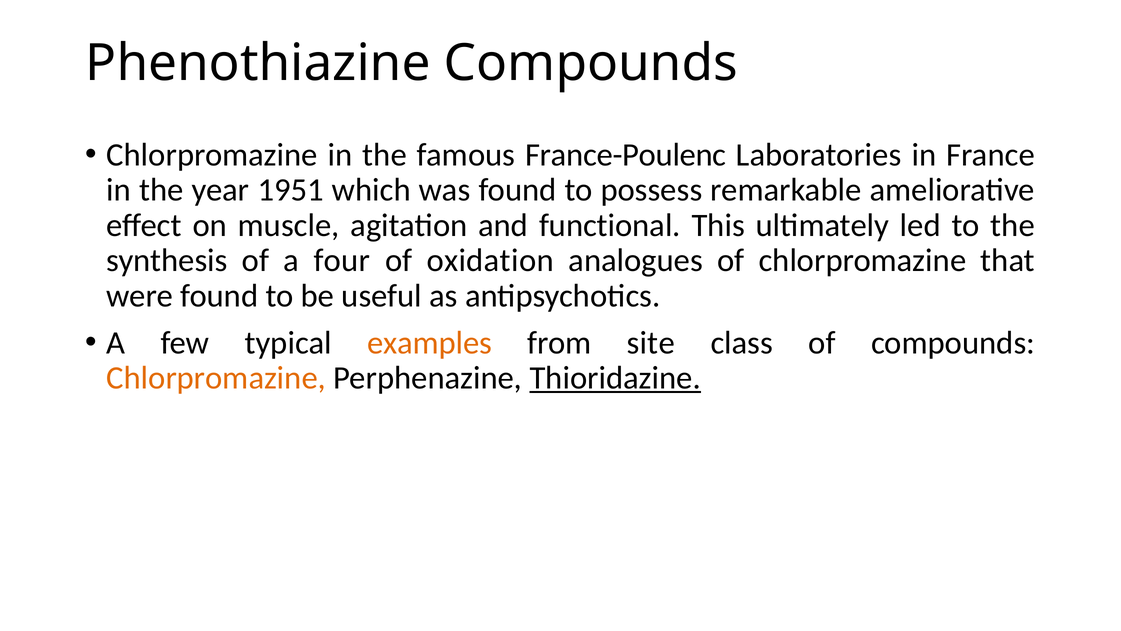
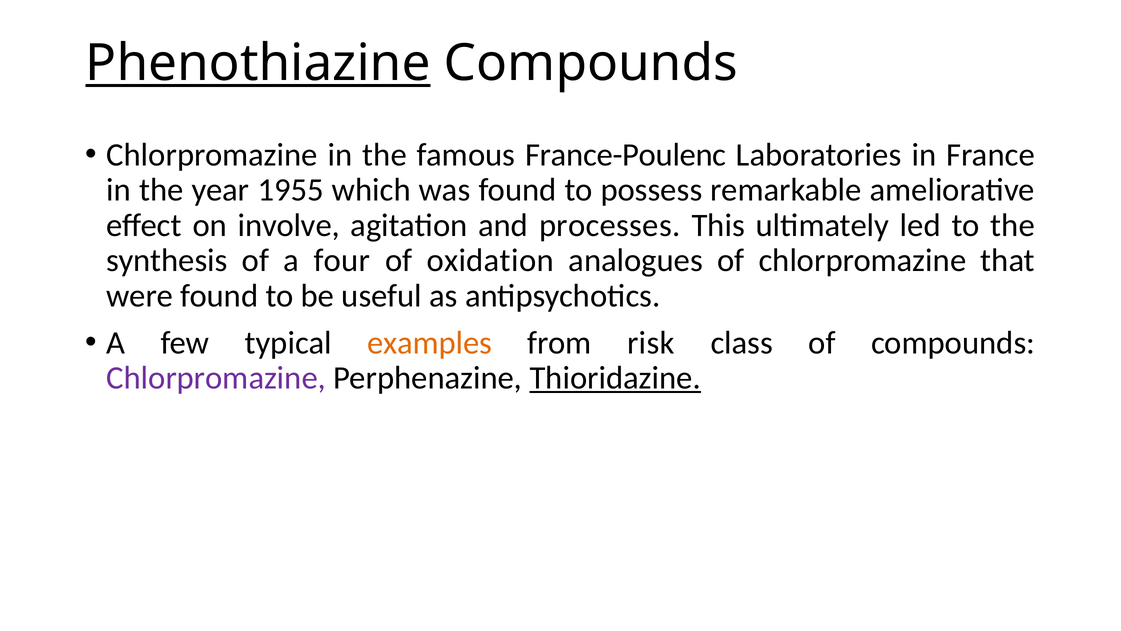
Phenothiazine underline: none -> present (258, 63)
1951: 1951 -> 1955 (291, 190)
muscle: muscle -> involve (289, 225)
functional: functional -> processes (610, 225)
site: site -> risk (651, 343)
Chlorpromazine colour: orange -> purple (216, 378)
